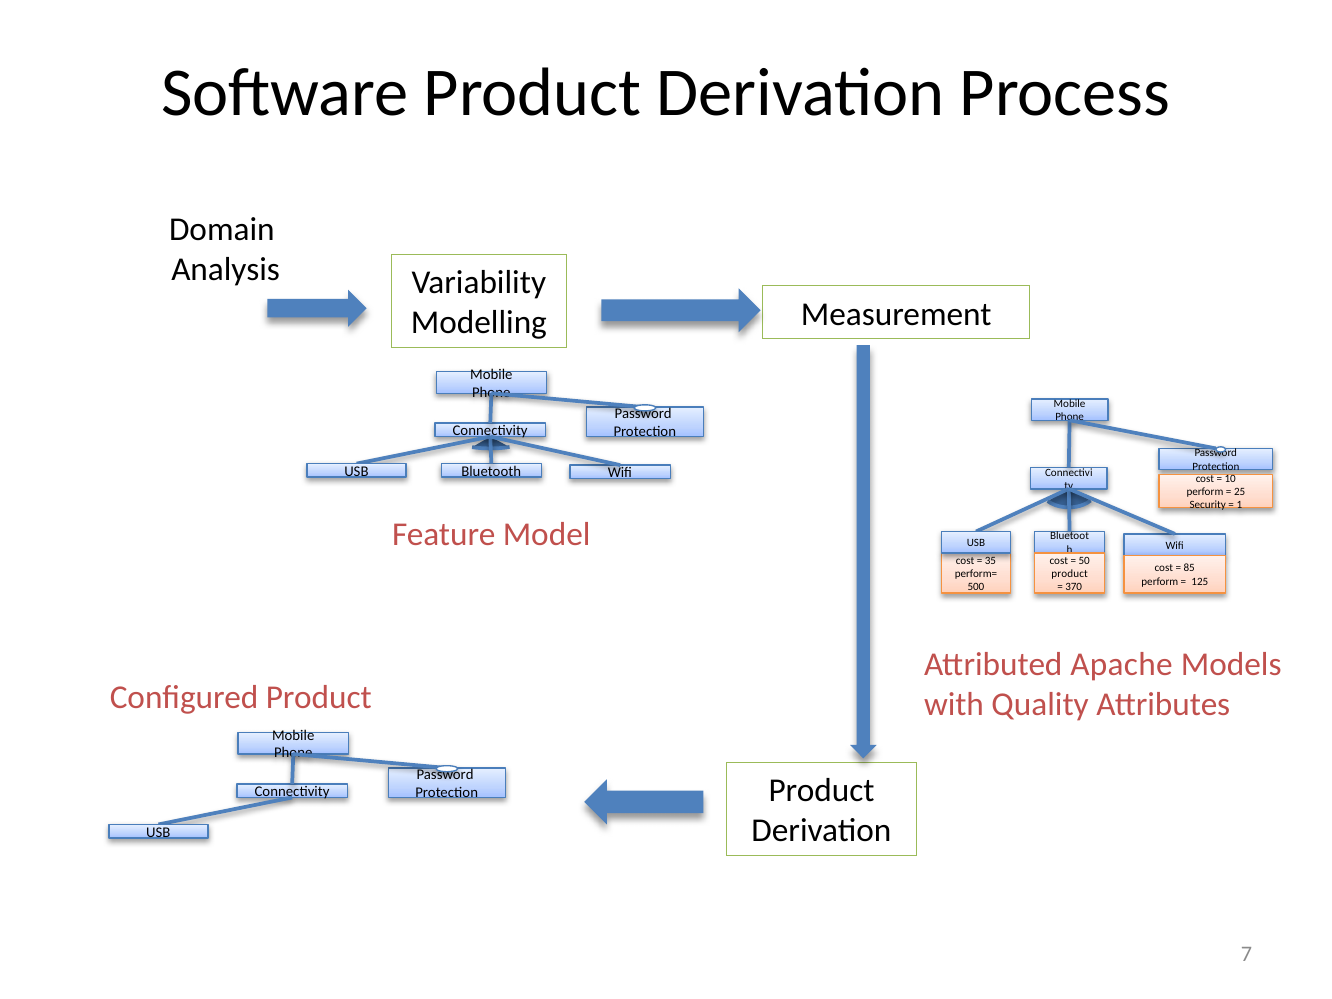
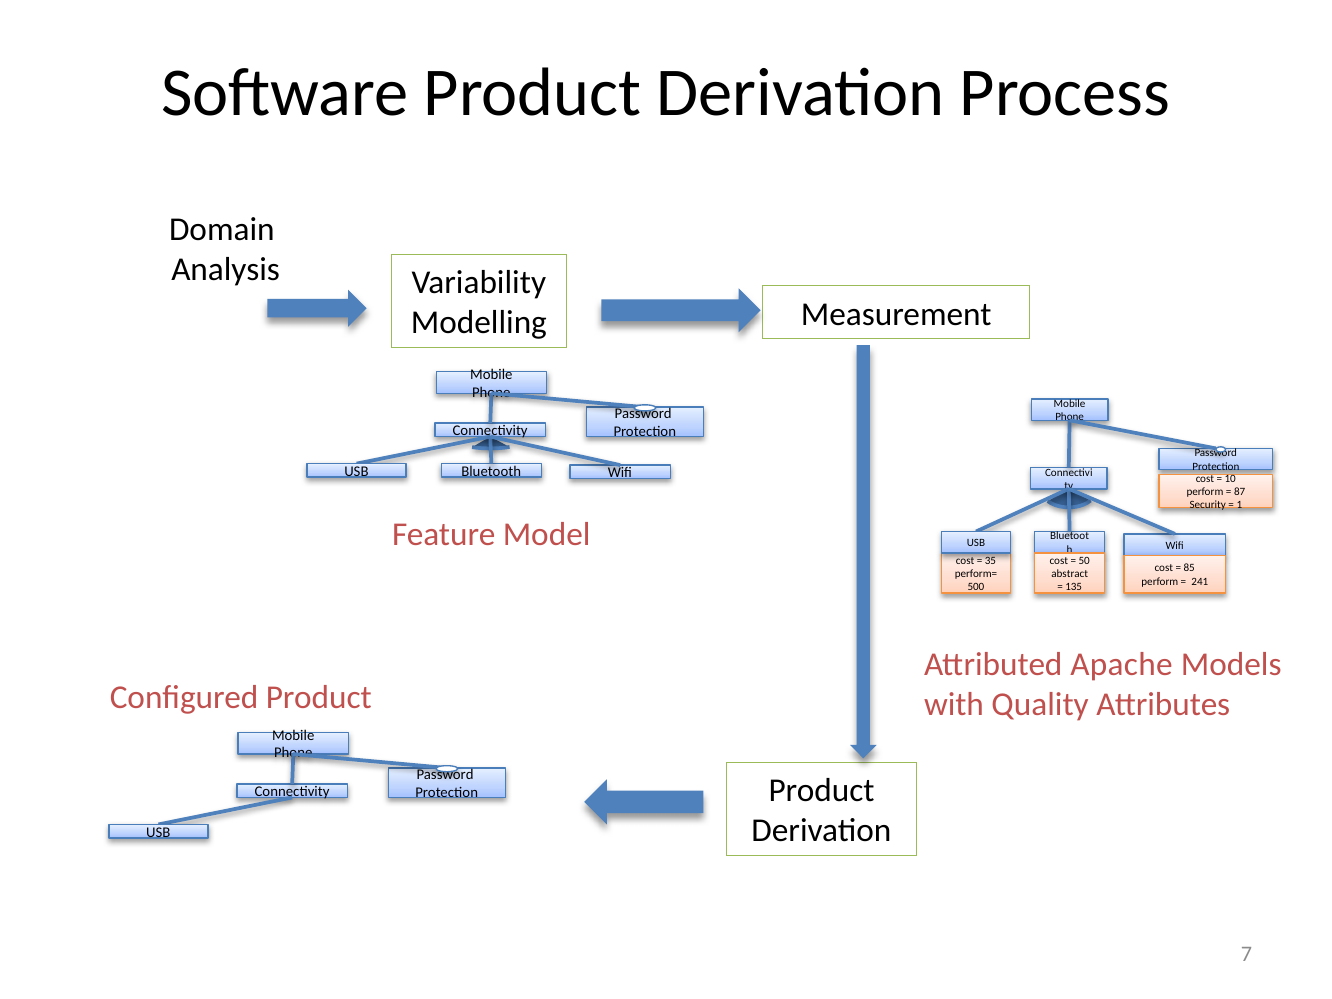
25: 25 -> 87 (1240, 492)
product: product -> abstract (1070, 574)
125: 125 -> 241 (1200, 582)
370: 370 -> 135 (1074, 587)
